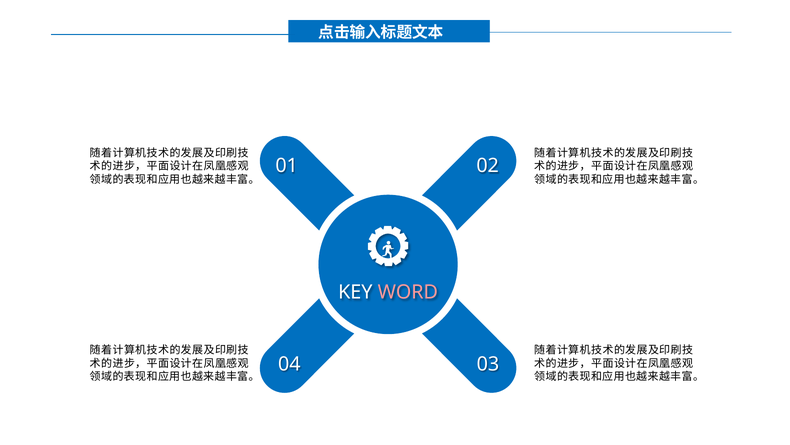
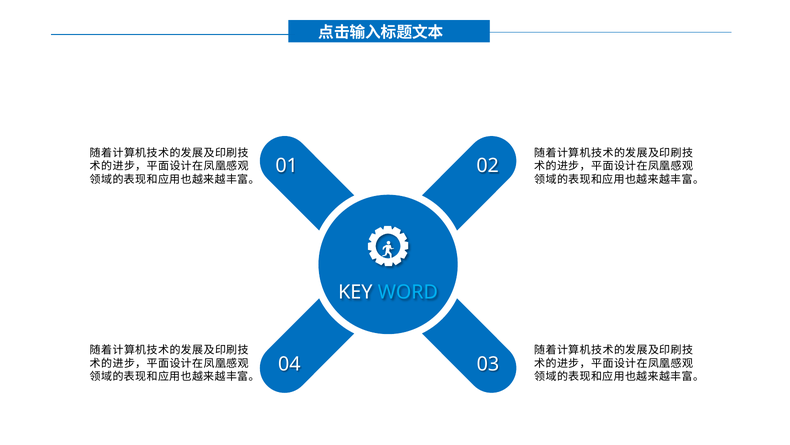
WORD colour: pink -> light blue (408, 292)
